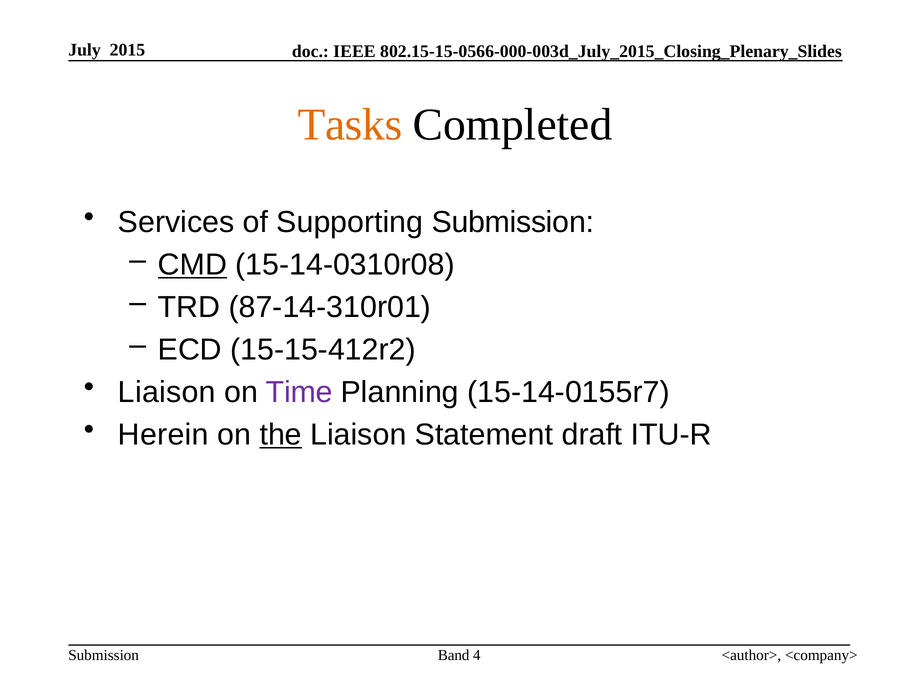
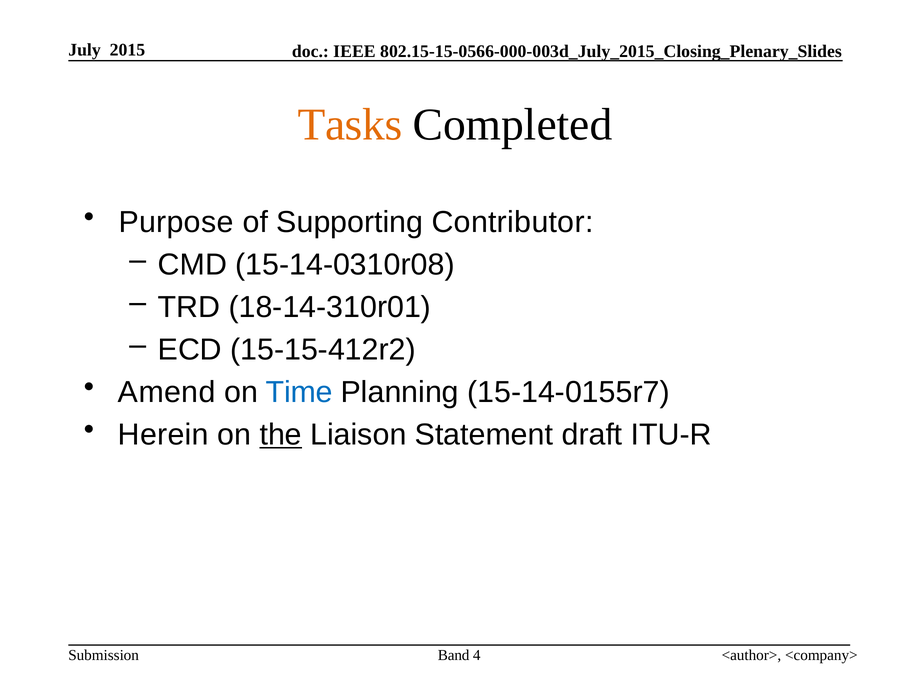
Services: Services -> Purpose (176, 222)
Supporting Submission: Submission -> Contributor (513, 222)
CMD underline: present -> none (192, 265)
87-14-310r01: 87-14-310r01 -> 18-14-310r01 (330, 307)
Liaison: Liaison -> Amend (167, 392)
Time colour: purple -> blue (299, 392)
